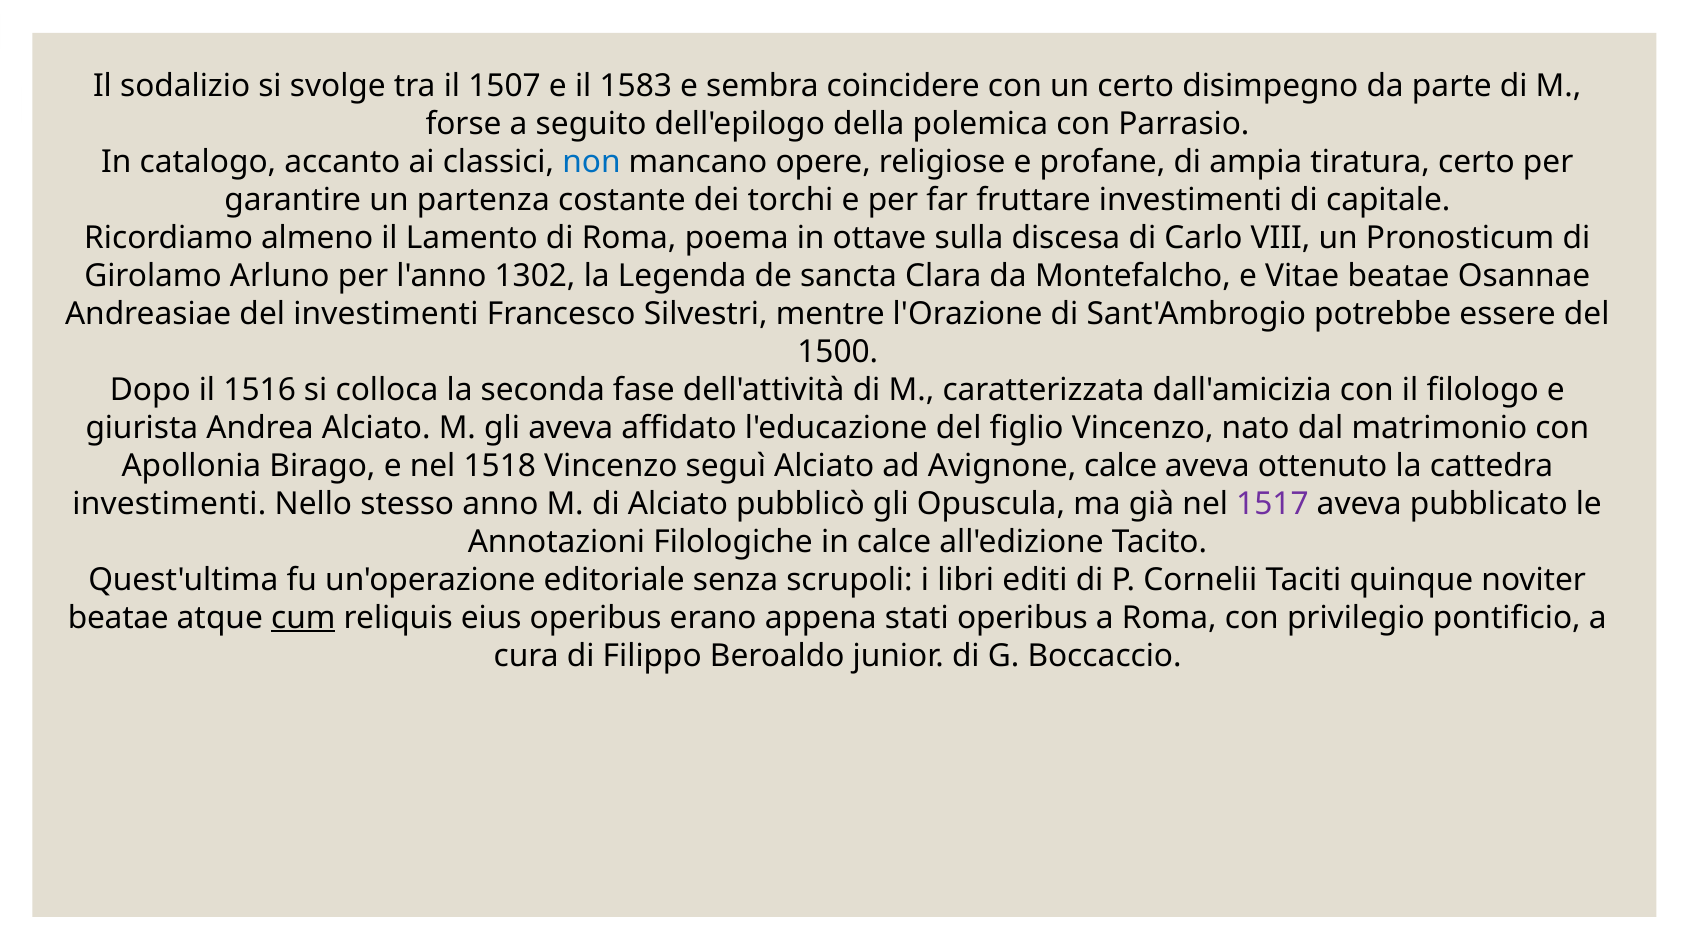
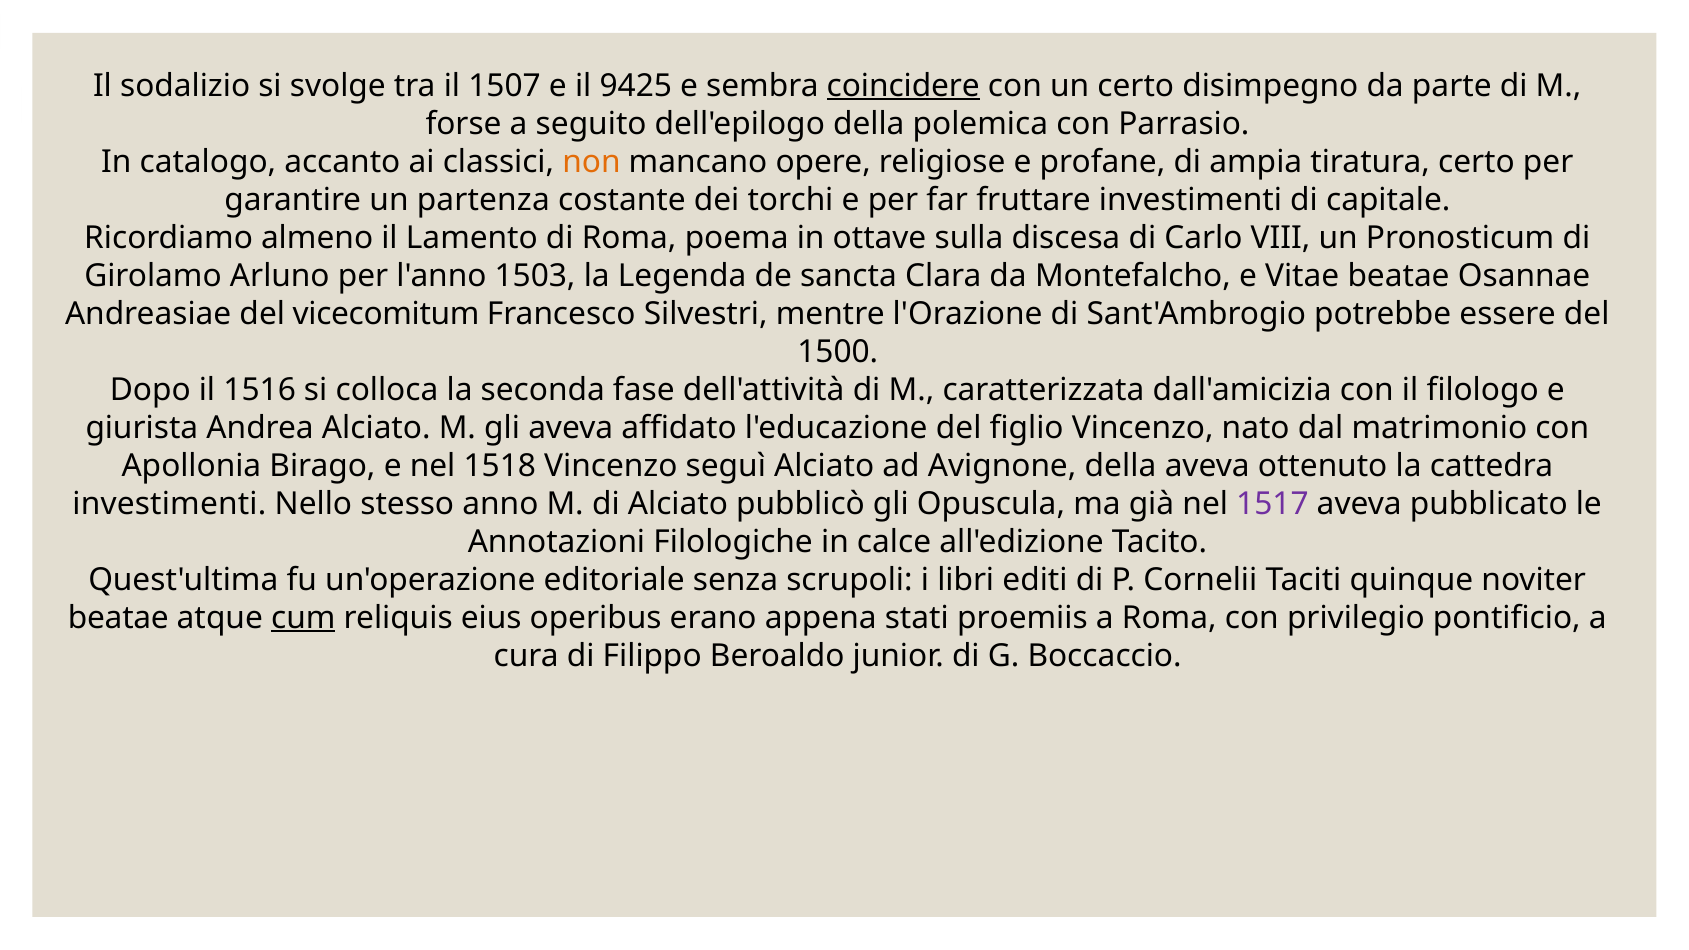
1583: 1583 -> 9425 (636, 86)
coincidere underline: none -> present (903, 86)
non colour: blue -> orange (591, 162)
1302: 1302 -> 1503 (535, 276)
del investimenti: investimenti -> vicecomitum (386, 314)
Avignone calce: calce -> della (1120, 466)
stati operibus: operibus -> proemiis (1022, 618)
